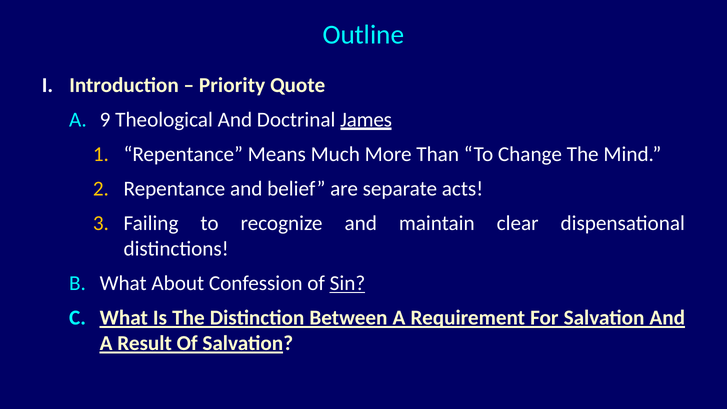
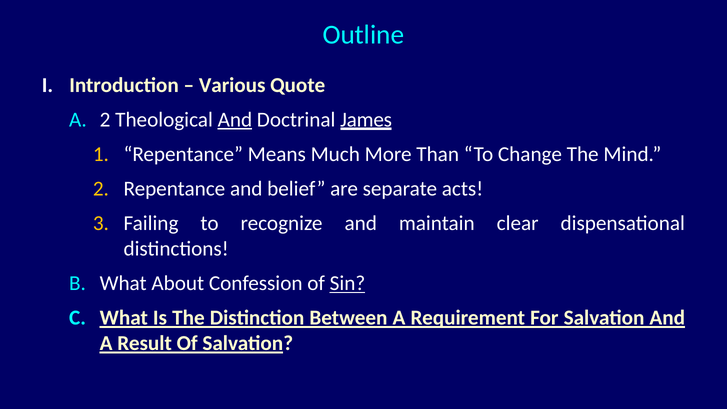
Priority: Priority -> Various (232, 85)
A 9: 9 -> 2 (105, 120)
And underline: none -> present (235, 120)
